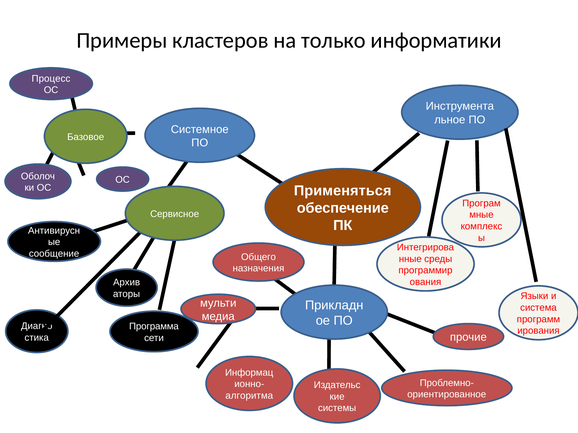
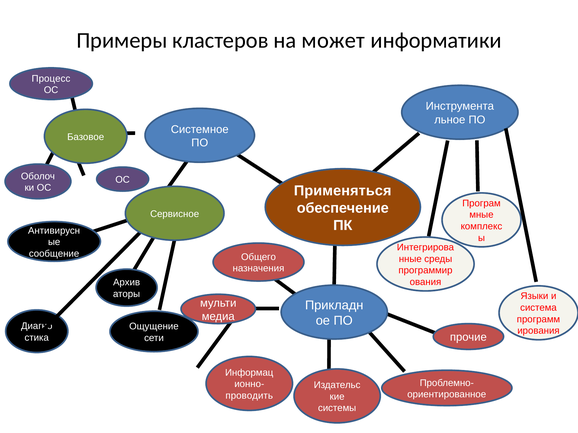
только: только -> может (333, 40)
Программа: Программа -> Ощущение (154, 327)
алгоритма: алгоритма -> проводить (249, 396)
